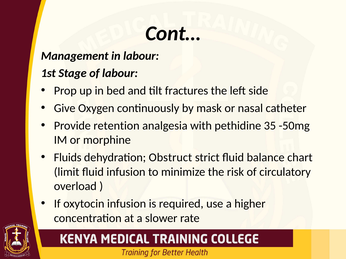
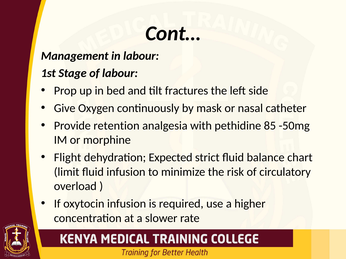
35: 35 -> 85 (270, 126)
Fluids: Fluids -> Flight (68, 158)
Obstruct: Obstruct -> Expected (171, 158)
